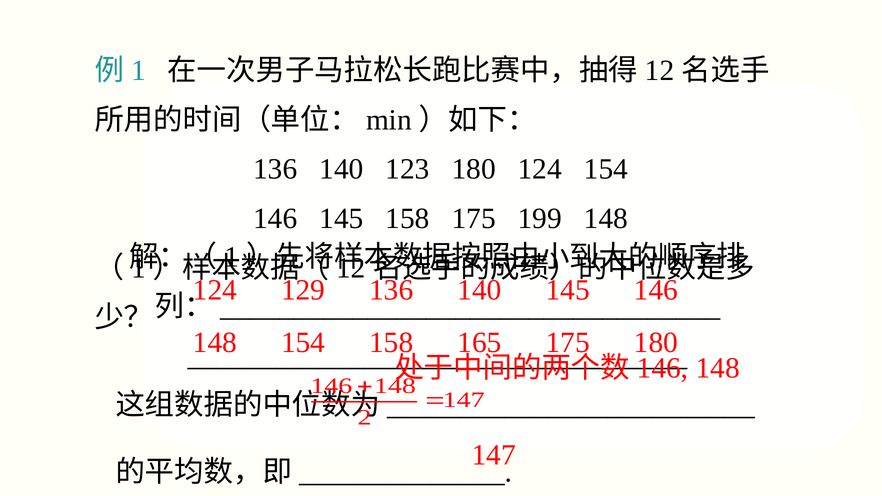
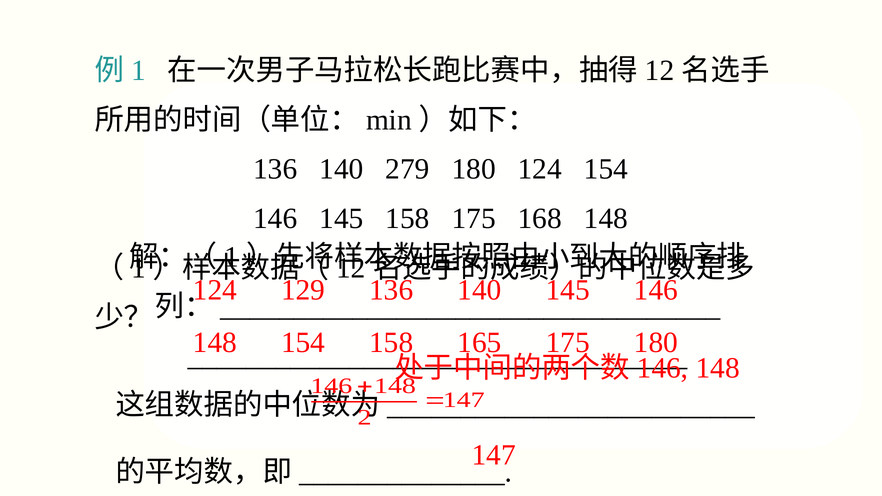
123: 123 -> 279 (408, 169)
199: 199 -> 168 (540, 219)
